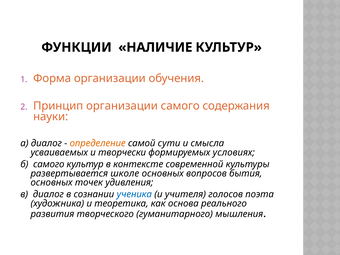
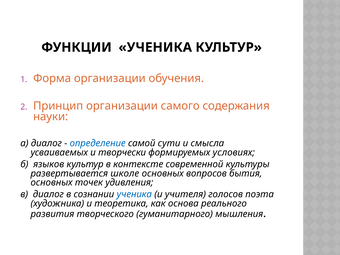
ФУНКЦИИ НАЛИЧИЕ: НАЛИЧИЕ -> УЧЕНИКА (155, 47)
определение colour: orange -> blue (98, 143)
б самого: самого -> языков (49, 164)
